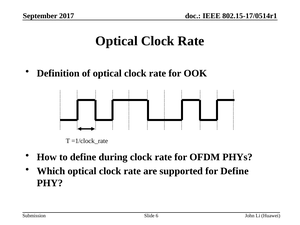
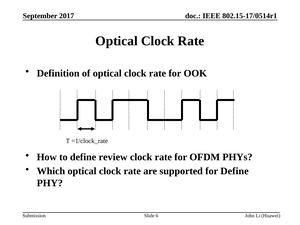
during: during -> review (113, 157)
